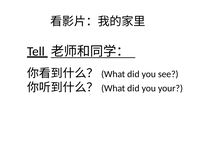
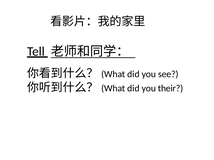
your: your -> their (171, 89)
